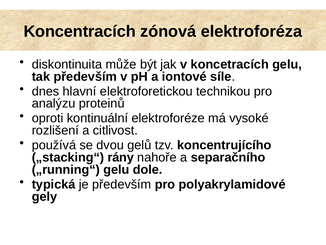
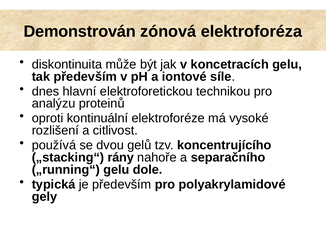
Koncentracích: Koncentracích -> Demonstrován (80, 31)
